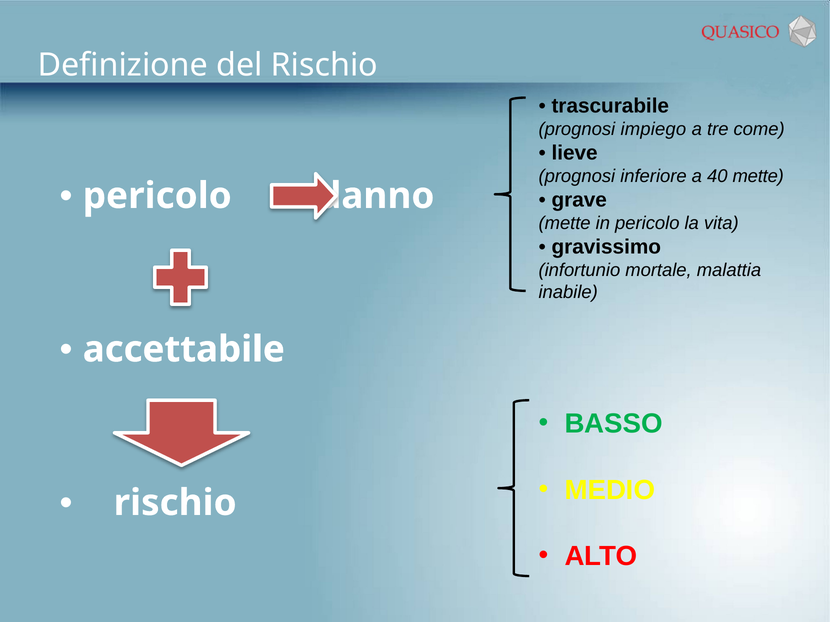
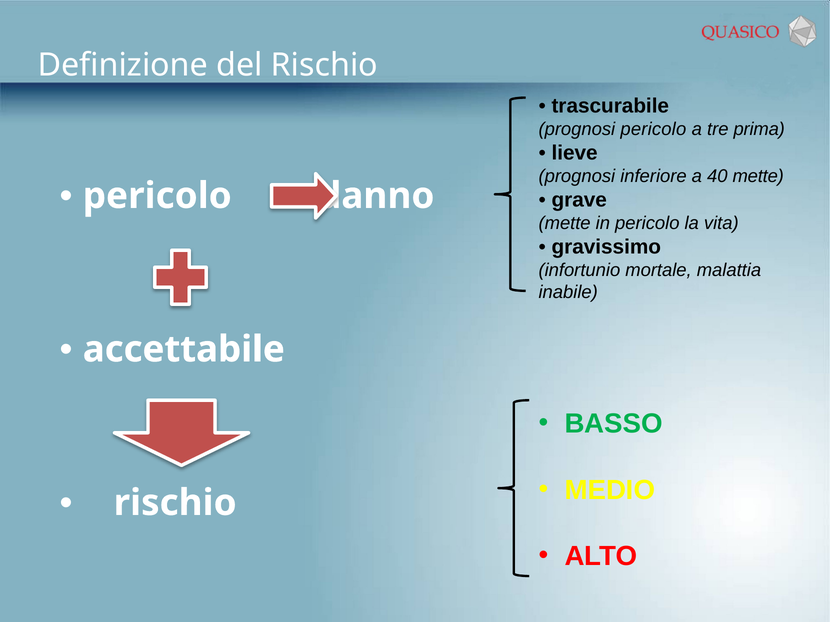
prognosi impiego: impiego -> pericolo (653, 129)
come: come -> prima (759, 129)
